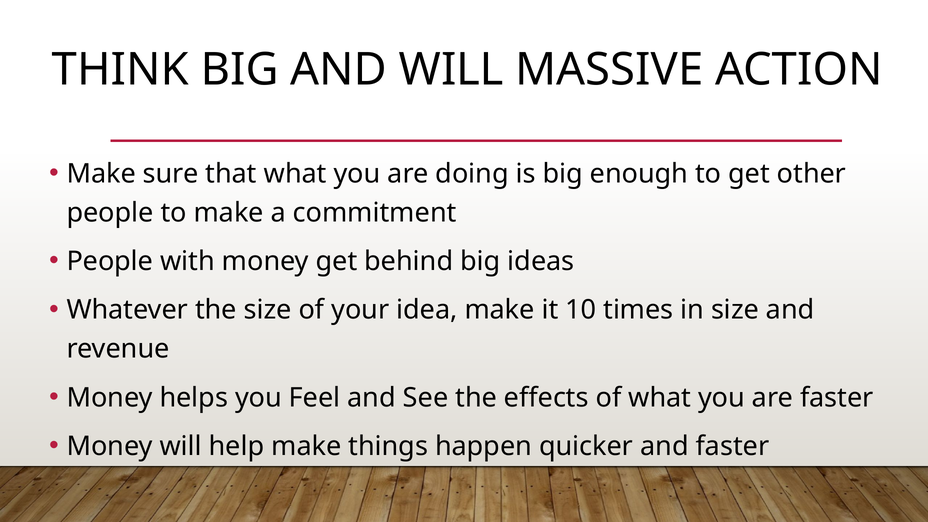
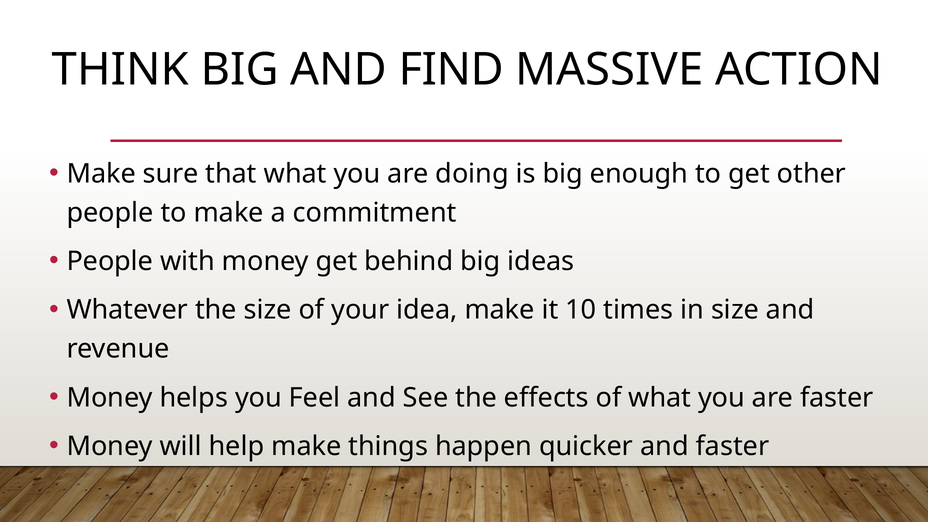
AND WILL: WILL -> FIND (451, 70)
